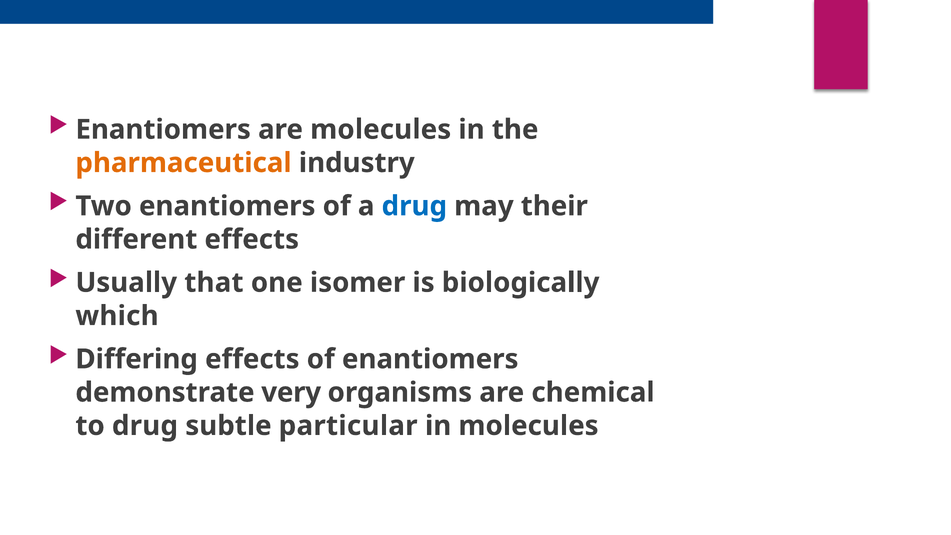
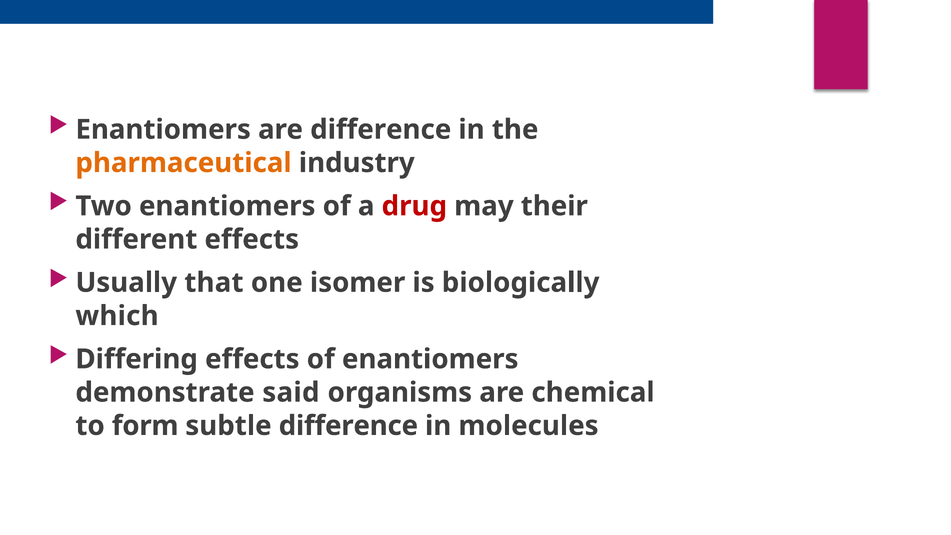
are molecules: molecules -> difference (381, 130)
drug colour: blue -> red (414, 206)
very: very -> said (291, 392)
to drug: drug -> form (145, 426)
subtle particular: particular -> difference (348, 426)
